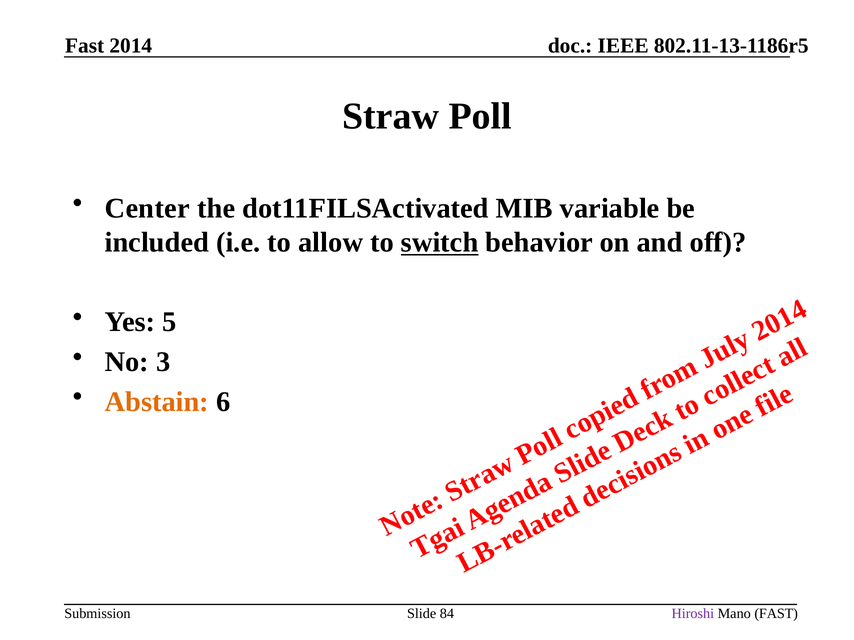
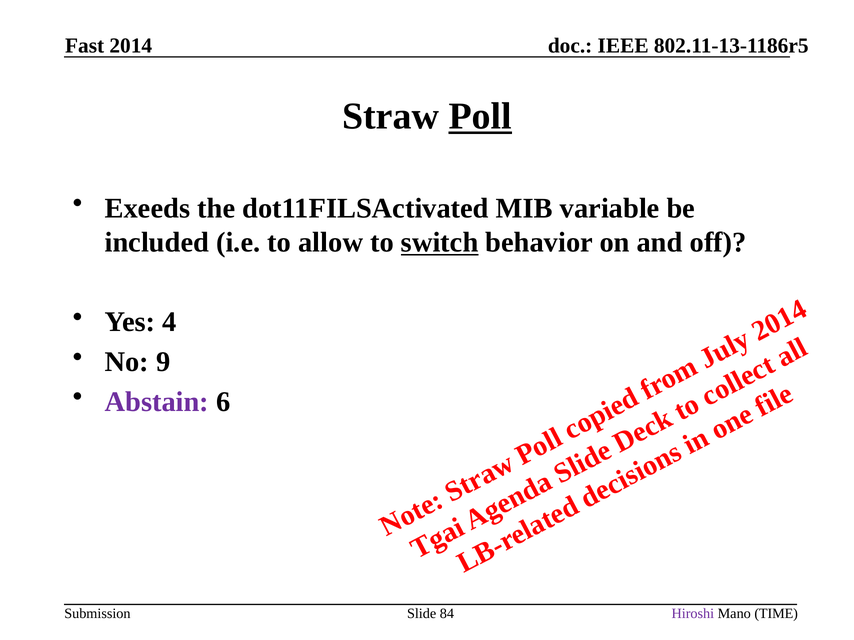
Poll underline: none -> present (480, 116)
Center: Center -> Exeeds (147, 208)
Yes 5: 5 -> 4 (169, 322)
3: 3 -> 9 (163, 362)
Abstain colour: orange -> purple (157, 402)
Mano FAST: FAST -> TIME (776, 614)
